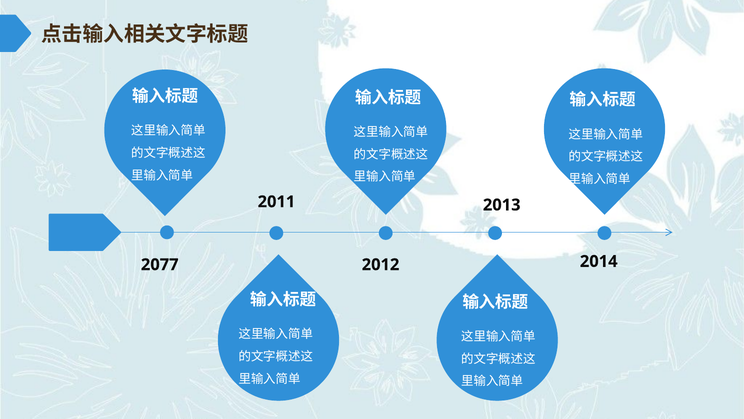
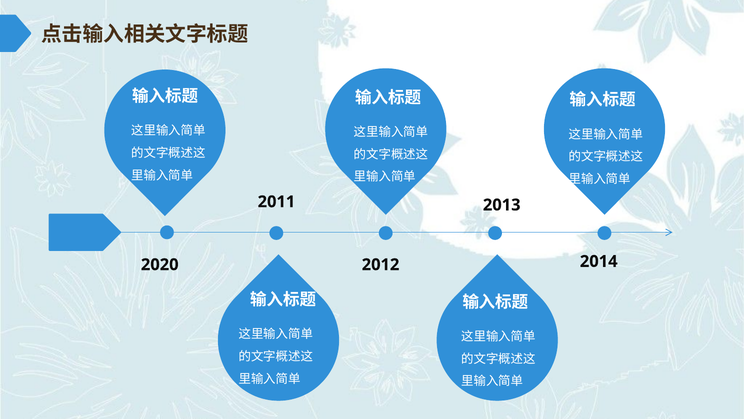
2077: 2077 -> 2020 (160, 264)
